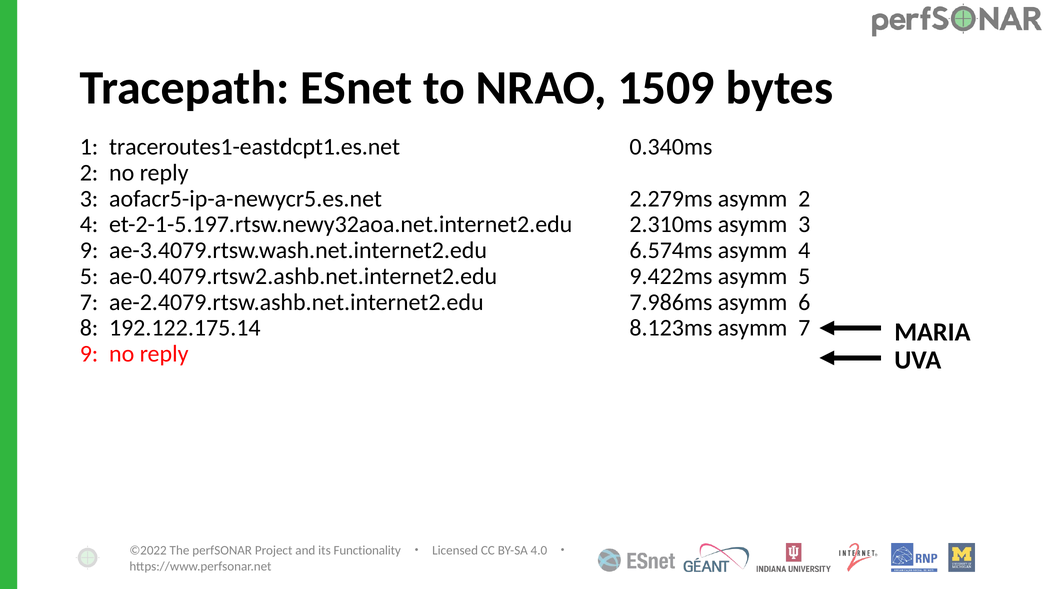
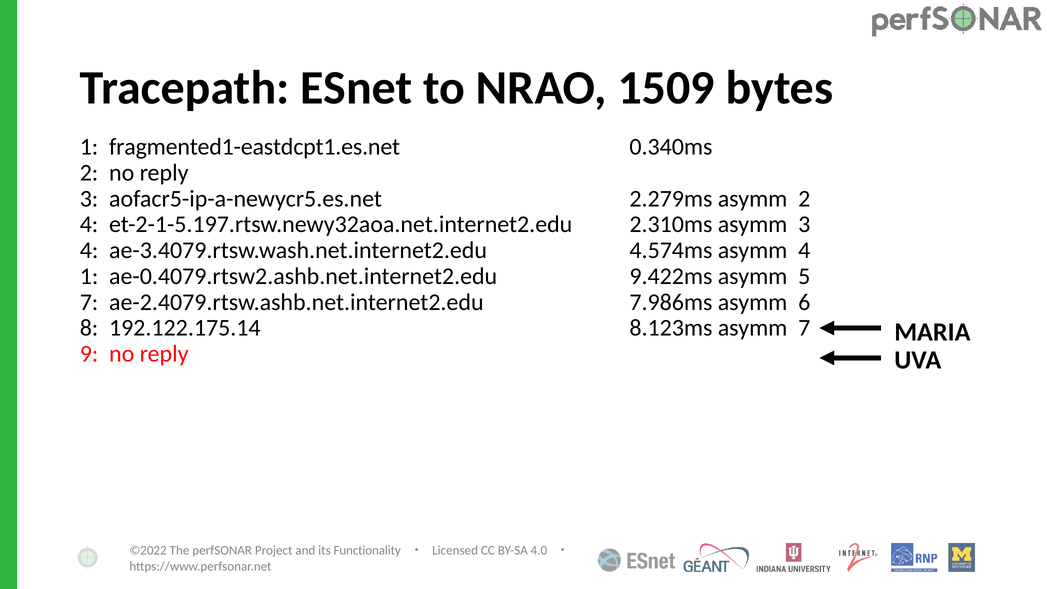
traceroutes1-eastdcpt1.es.net: traceroutes1-eastdcpt1.es.net -> fragmented1-eastdcpt1.es.net (255, 147)
9: 9 -> 4 (89, 250)
6.574ms: 6.574ms -> 4.574ms (671, 250)
5: 5 -> 1 (89, 276)
